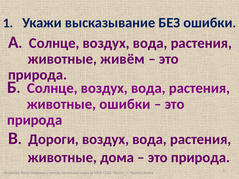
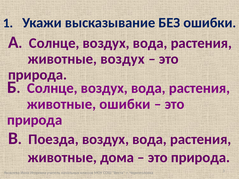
животные живём: живём -> воздух (123, 59)
Дороги: Дороги -> Поезда (53, 140)
